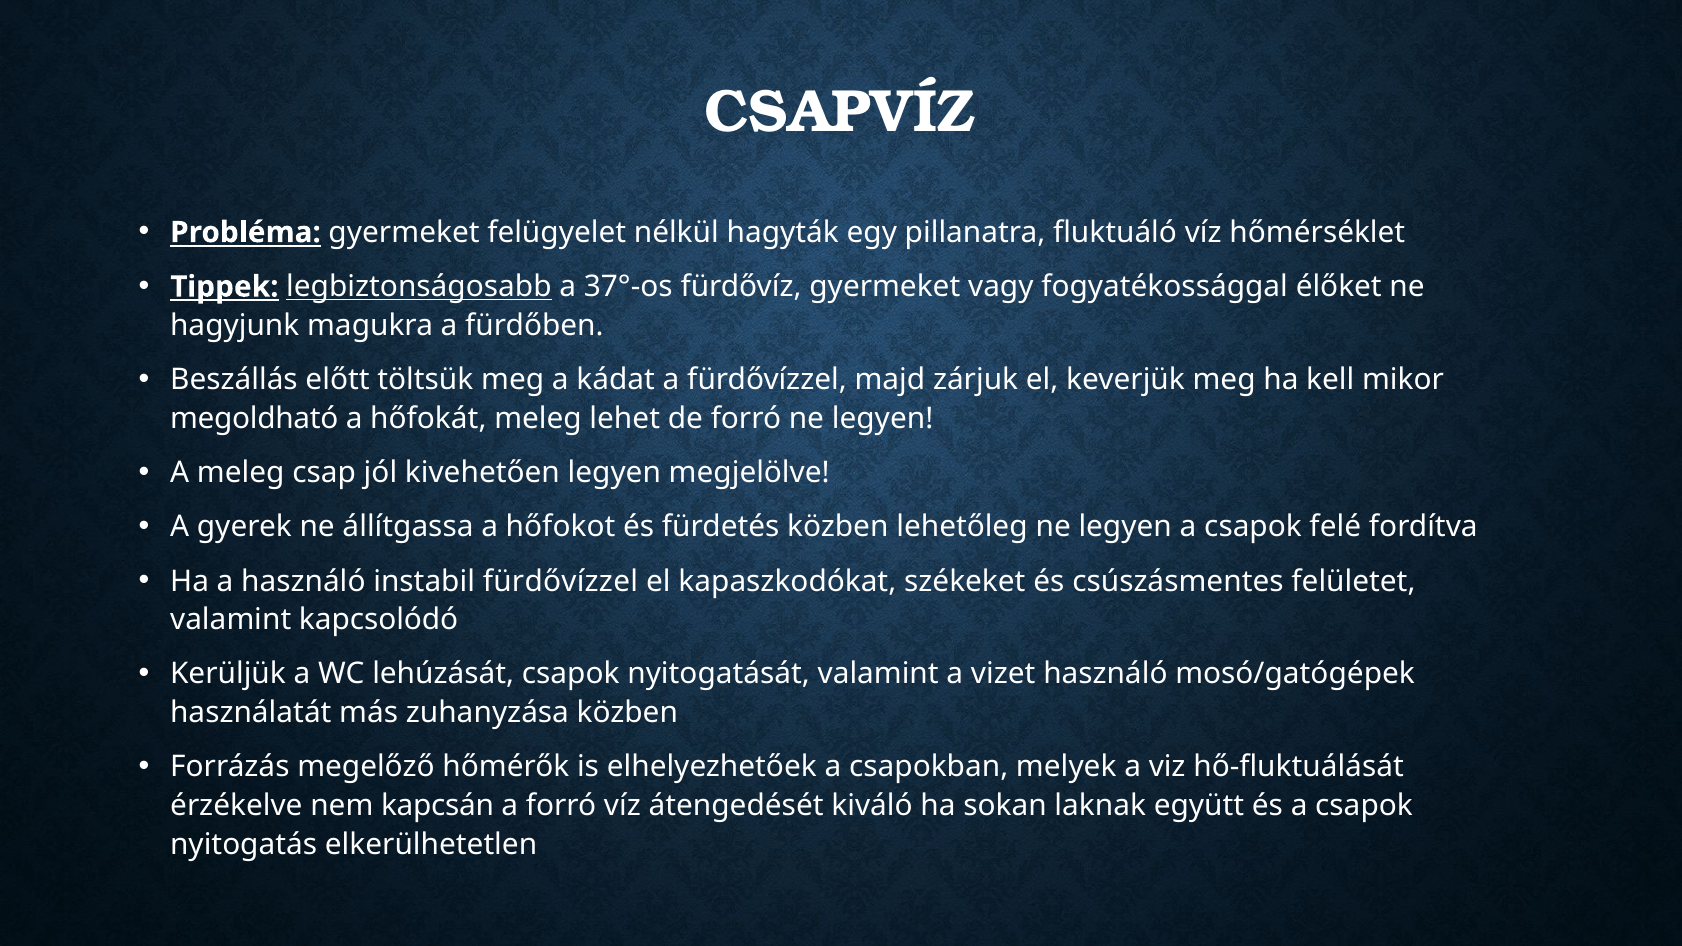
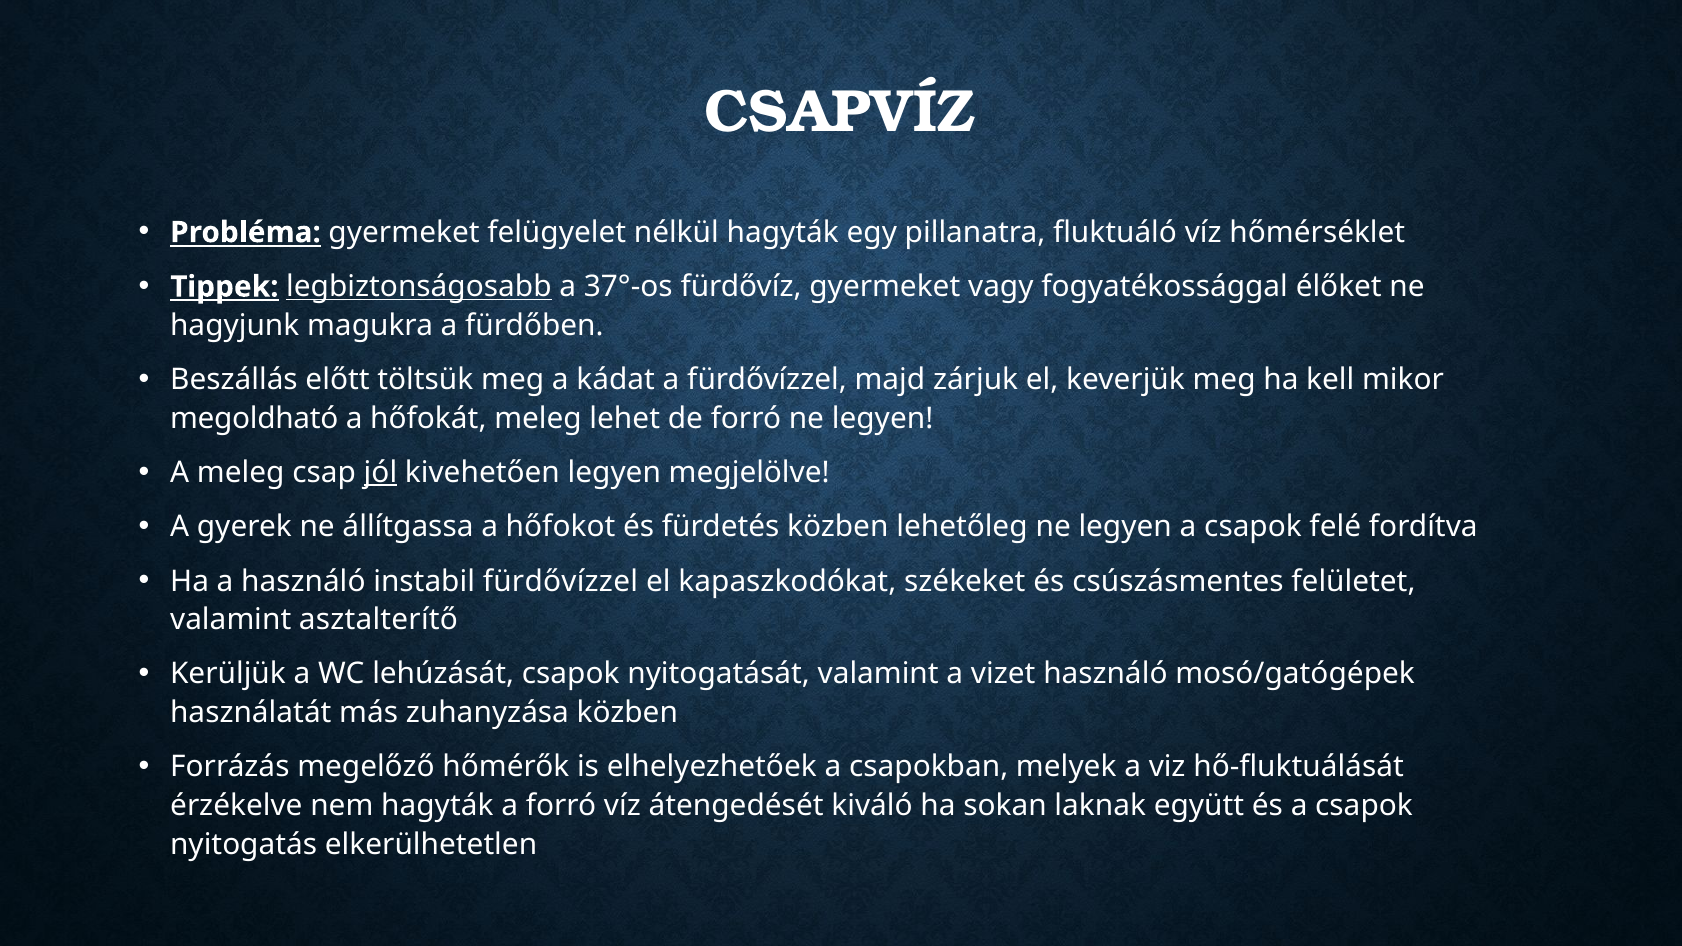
jól underline: none -> present (380, 473)
kapcsolódó: kapcsolódó -> asztalterítő (378, 620)
nem kapcsán: kapcsán -> hagyták (437, 806)
